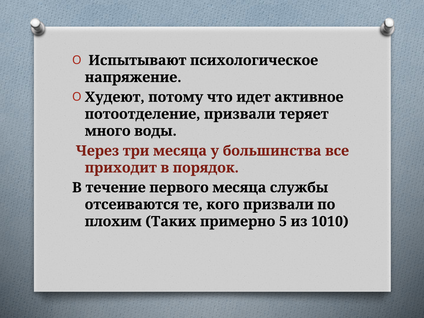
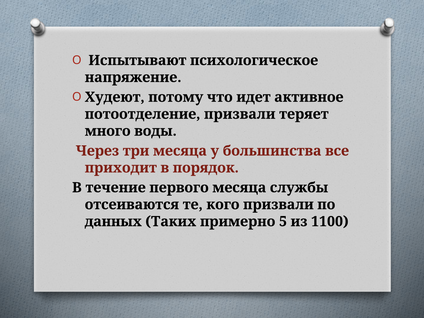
плохим: плохим -> данных (113, 222)
1010: 1010 -> 1100 (330, 222)
